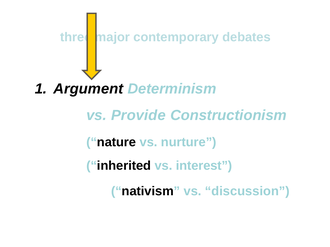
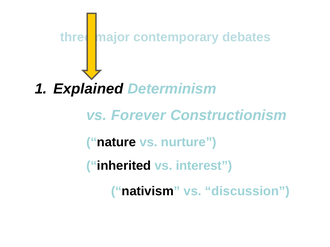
Argument: Argument -> Explained (88, 89)
Provide: Provide -> Forever (138, 115)
